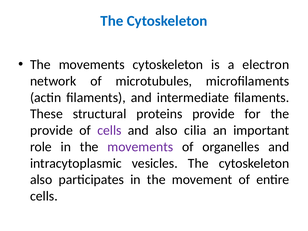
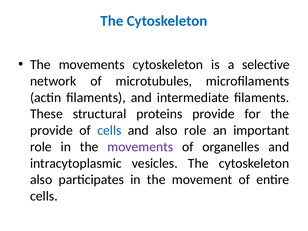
electron: electron -> selective (266, 65)
cells colour: purple -> blue (109, 130)
also cilia: cilia -> role (195, 130)
